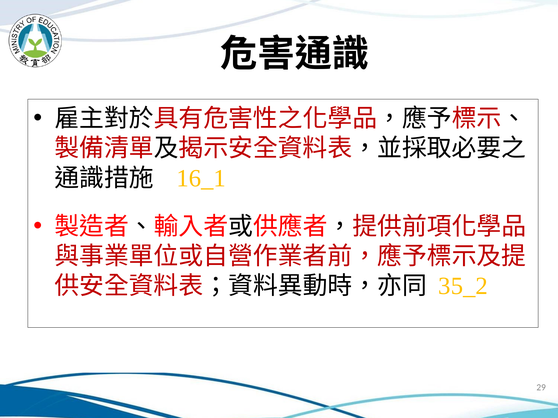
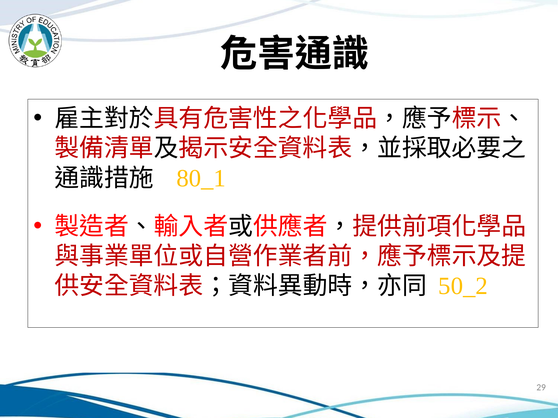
16_1: 16_1 -> 80_1 (201, 178)
35_2: 35_2 -> 50_2 (463, 286)
